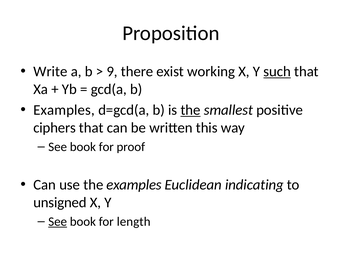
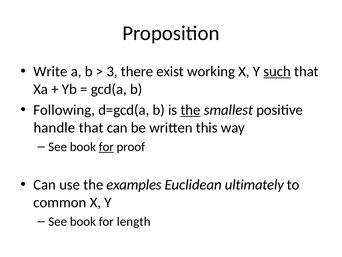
9: 9 -> 3 (112, 71)
Examples: Examples -> Following (64, 110)
ciphers: ciphers -> handle (54, 128)
for underline: none -> present (106, 147)
indicating: indicating -> ultimately (254, 184)
unsigned: unsigned -> common (60, 202)
See underline: present -> none (58, 221)
